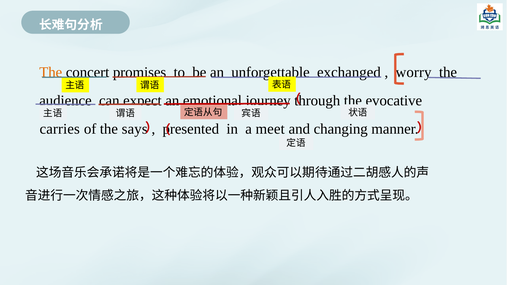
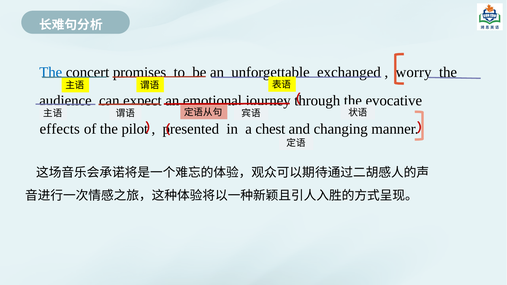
The colour: orange -> blue (51, 72)
carries: carries -> effects (60, 129)
says: says -> pilot (135, 129)
meet: meet -> chest (270, 129)
